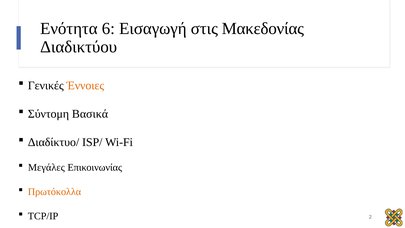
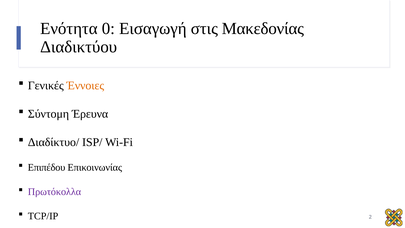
6: 6 -> 0 (108, 29)
Βασικά: Βασικά -> Έρευνα (90, 114)
Μεγάλες: Μεγάλες -> Επιπέδου (47, 167)
Πρωτόκολλα colour: orange -> purple (55, 192)
